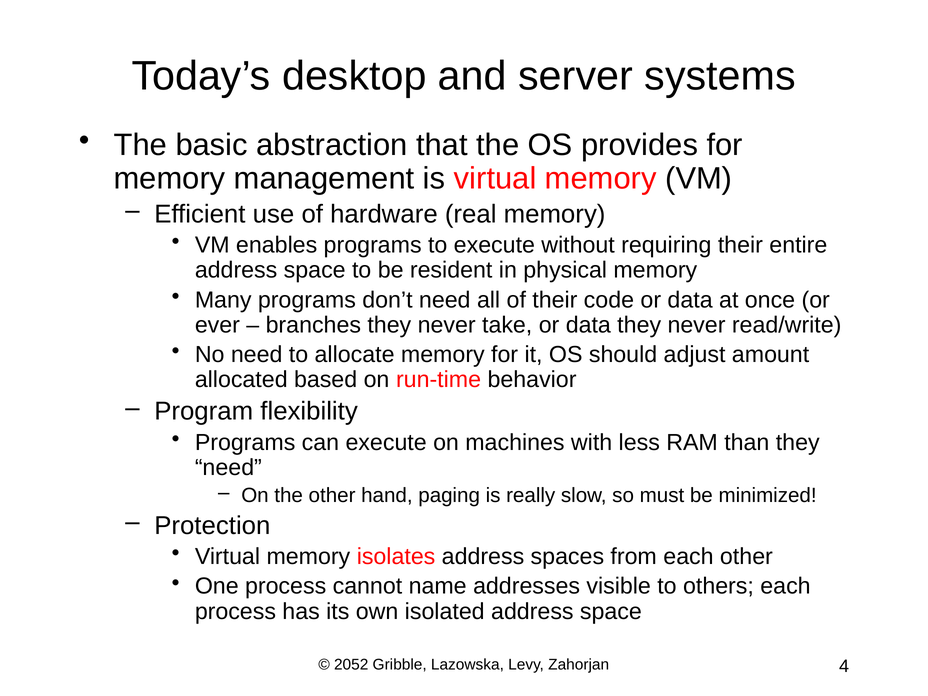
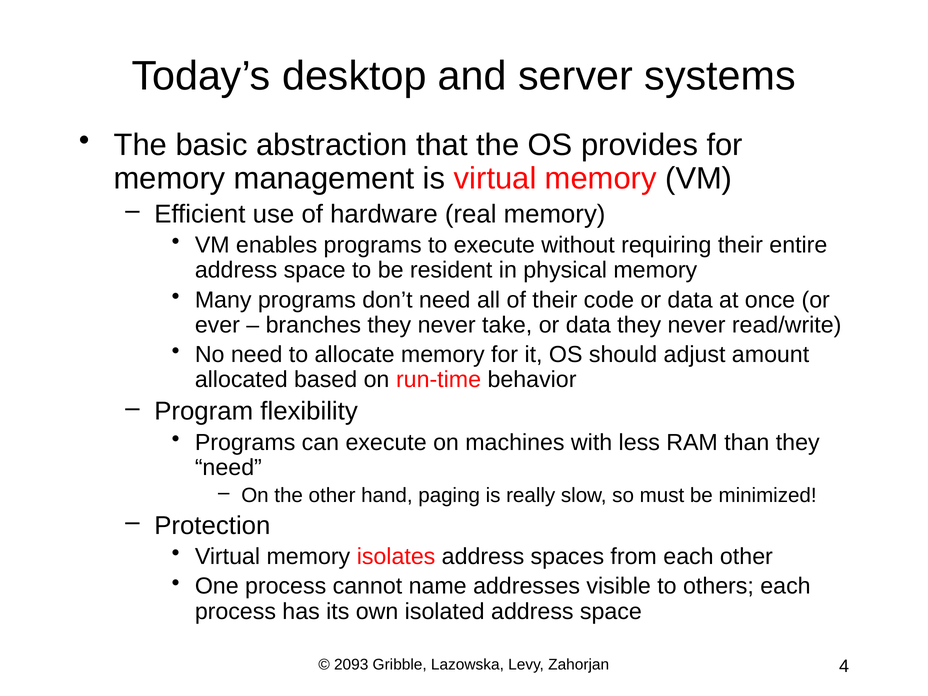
2052: 2052 -> 2093 (351, 665)
